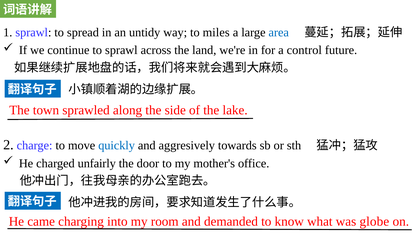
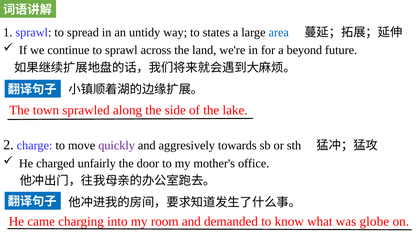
miles: miles -> states (216, 33)
control: control -> beyond (304, 50)
quickly colour: blue -> purple (117, 145)
